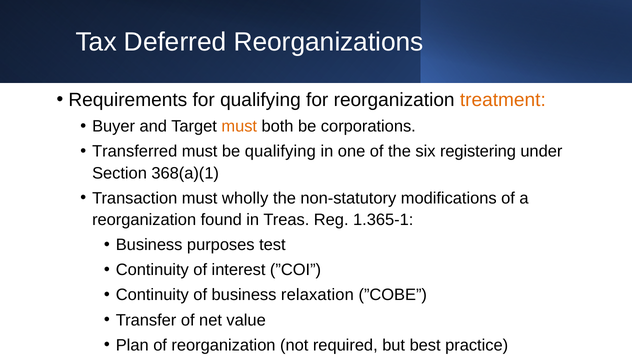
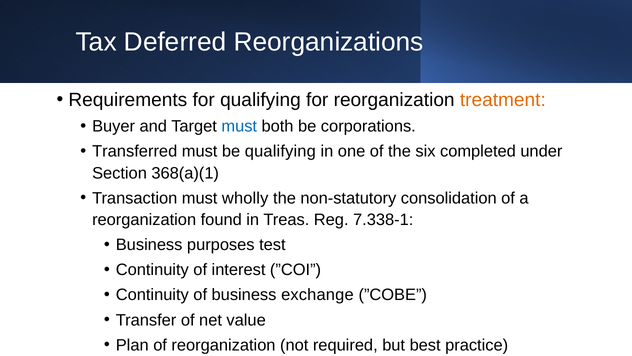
must colour: orange -> blue (239, 126)
registering: registering -> completed (478, 151)
modifications: modifications -> consolidation (449, 198)
1.365-1: 1.365-1 -> 7.338-1 (383, 220)
relaxation: relaxation -> exchange (317, 295)
